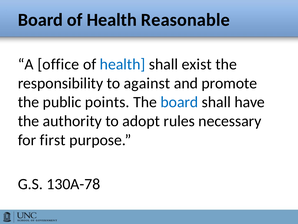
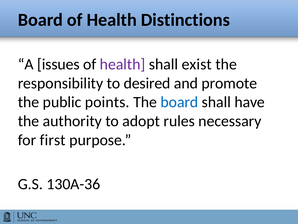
Reasonable: Reasonable -> Distinctions (185, 20)
office: office -> issues (58, 64)
health colour: blue -> purple (123, 64)
against: against -> desired (147, 83)
130A-78: 130A-78 -> 130A-36 (73, 184)
